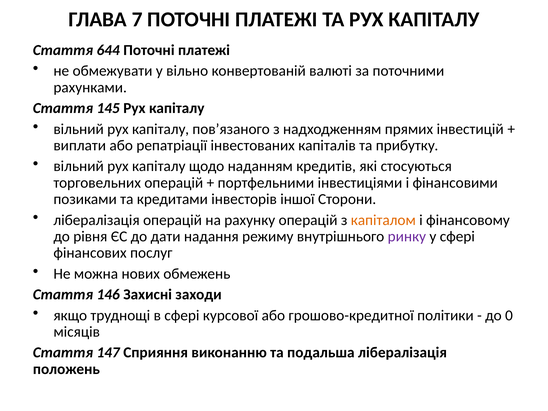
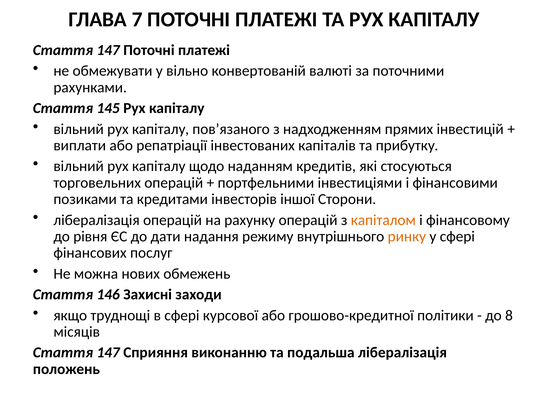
644: 644 -> 147 (108, 50)
ринку colour: purple -> orange (407, 236)
0: 0 -> 8 (509, 315)
